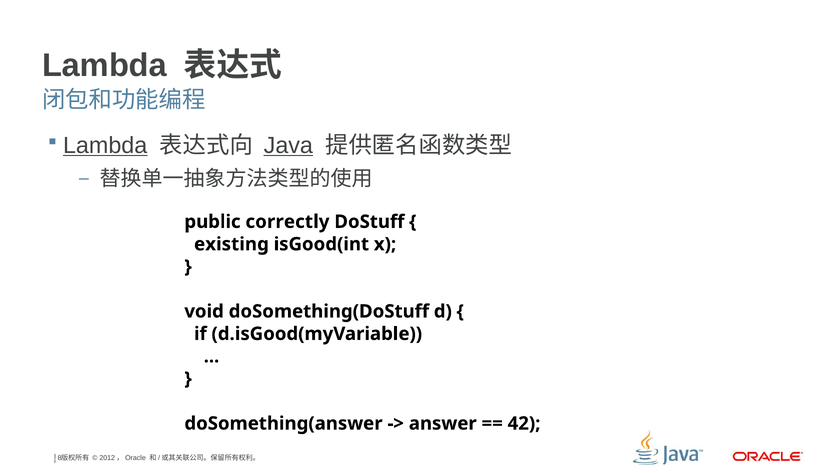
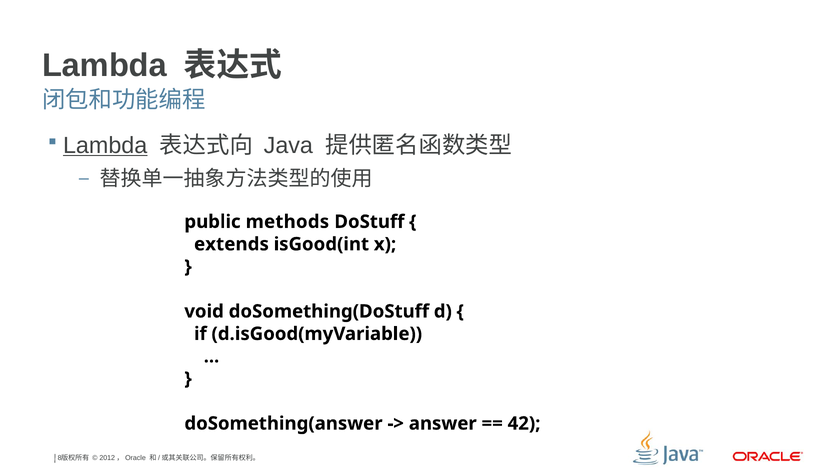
Java underline: present -> none (288, 145)
correctly: correctly -> methods (287, 222)
existing: existing -> extends (231, 244)
